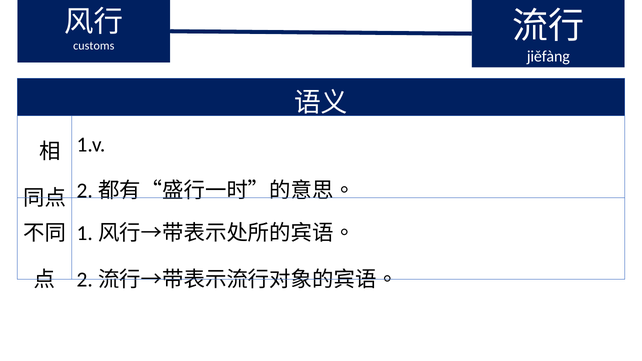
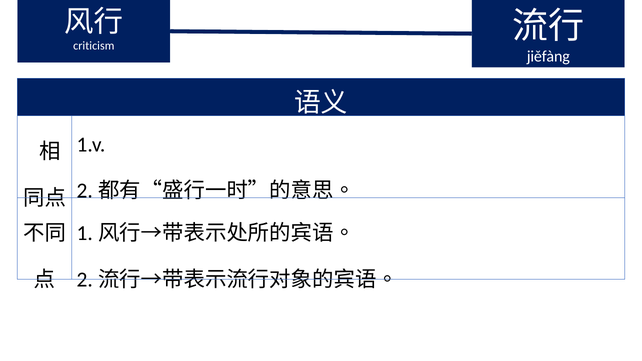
customs: customs -> criticism (94, 46)
